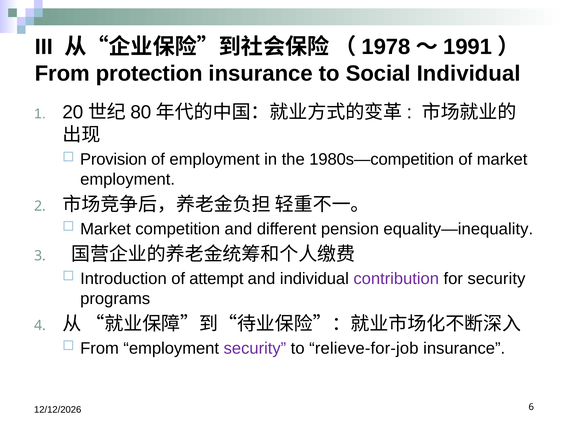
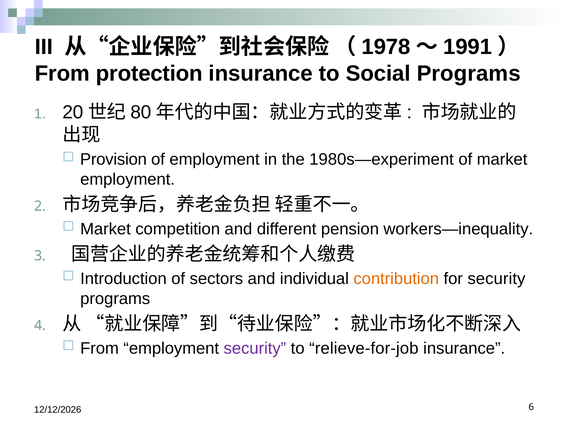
Social Individual: Individual -> Programs (469, 74)
1980s—competition: 1980s—competition -> 1980s—experiment (382, 159)
equality—inequality: equality—inequality -> workers—inequality (458, 229)
attempt: attempt -> sectors (216, 279)
contribution colour: purple -> orange (396, 279)
